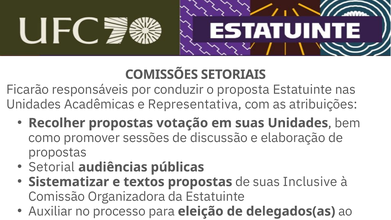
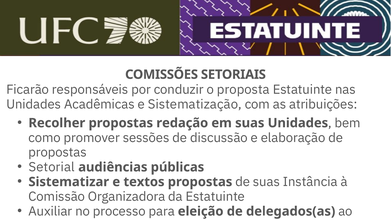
Representativa: Representativa -> Sistematização (195, 104)
votação: votação -> redação (182, 123)
Inclusive: Inclusive -> Instância (310, 182)
